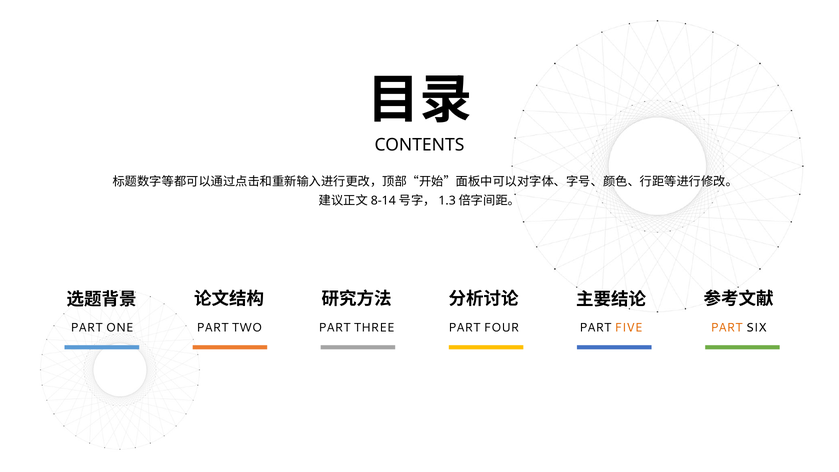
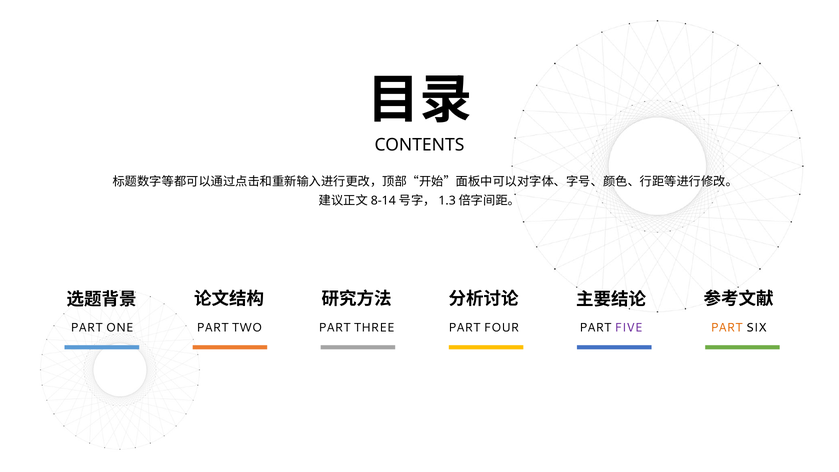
FIVE colour: orange -> purple (629, 328)
